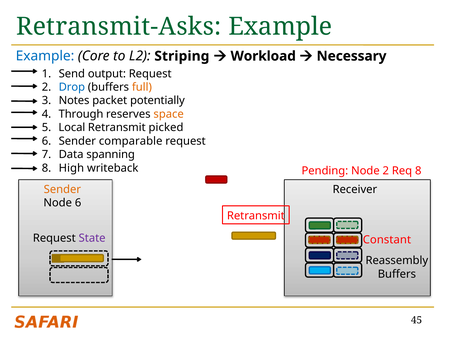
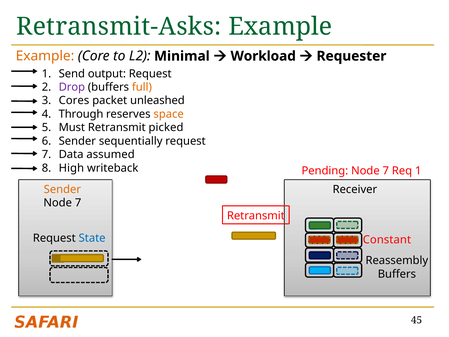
Example colour: blue -> orange (45, 56)
Striping: Striping -> Minimal (182, 56)
Necessary: Necessary -> Requester (351, 56)
Drop colour: blue -> purple (72, 87)
Notes: Notes -> Cores (74, 101)
potentially: potentially -> unleashed (157, 101)
Local: Local -> Must (72, 127)
comparable: comparable -> sequentially (131, 141)
spanning: spanning -> assumed (111, 154)
Pending Node 2: 2 -> 7 (386, 171)
Req 8: 8 -> 1 (418, 171)
6: 6 -> 7 (78, 203)
State colour: purple -> blue (92, 238)
